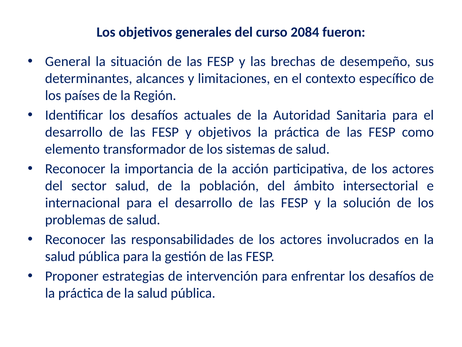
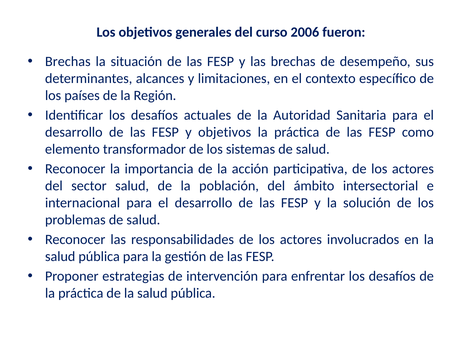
2084: 2084 -> 2006 (305, 32)
General: General -> Brechas (68, 61)
